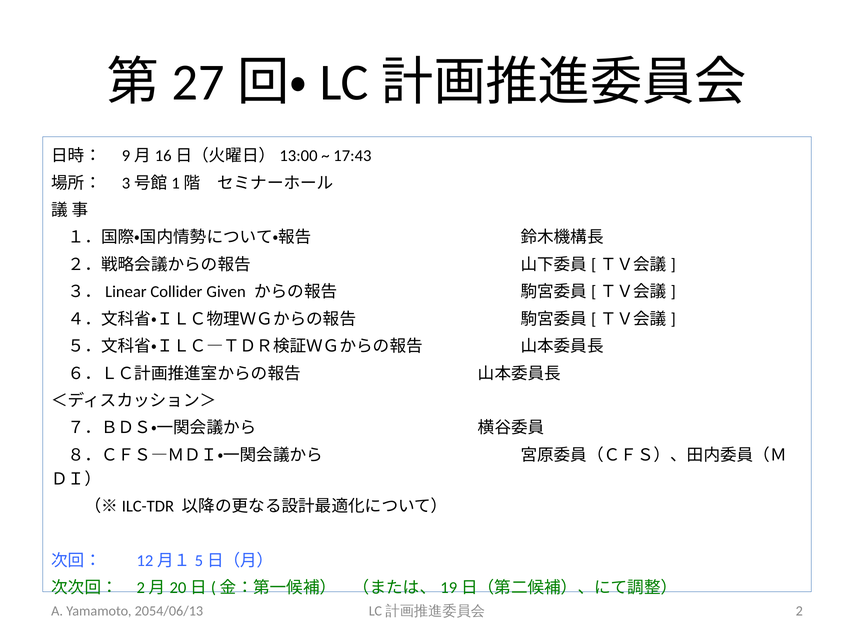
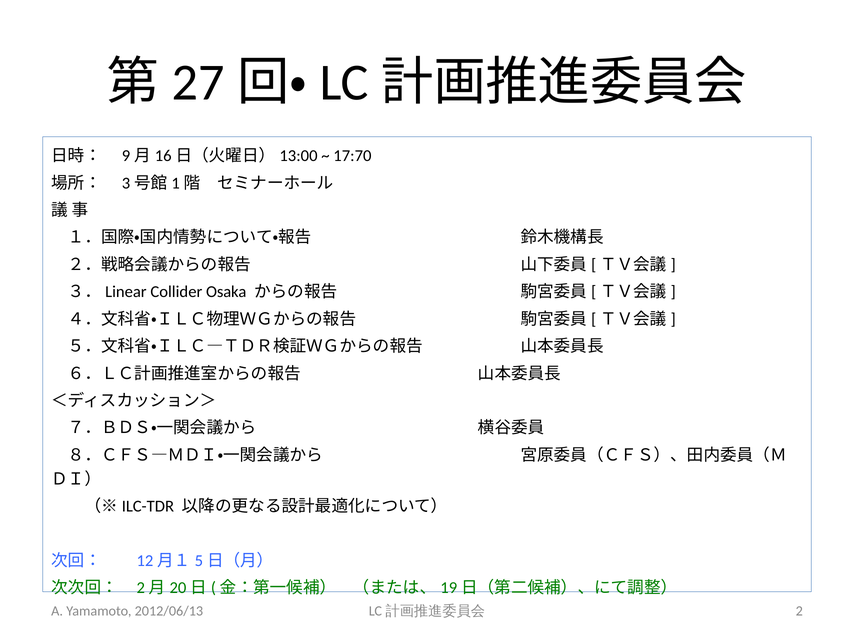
17:43: 17:43 -> 17:70 (352, 156)
Given: Given -> Osaka (226, 292)
2054/06/13: 2054/06/13 -> 2012/06/13 (169, 612)
